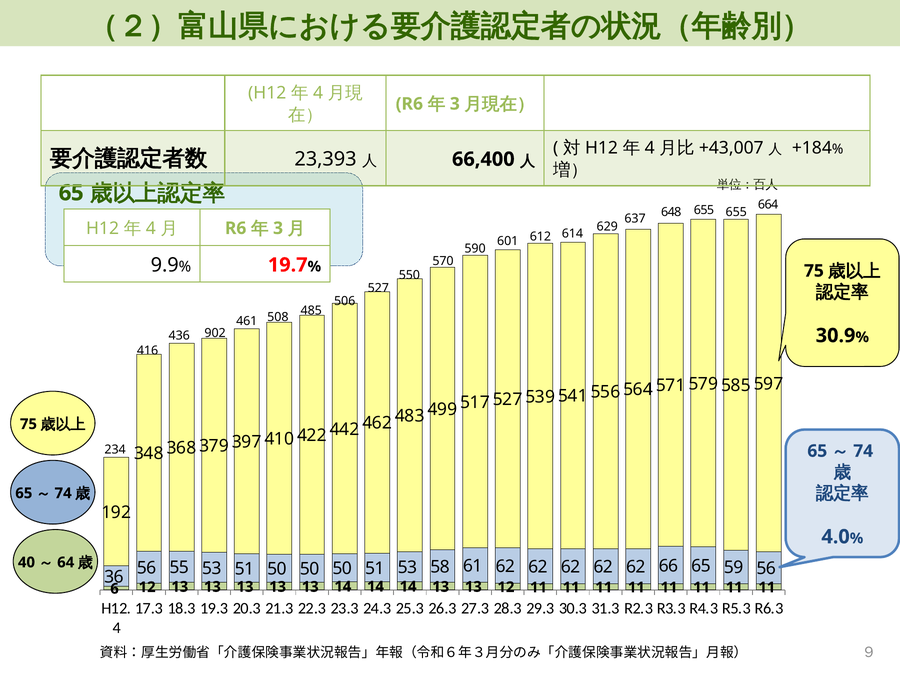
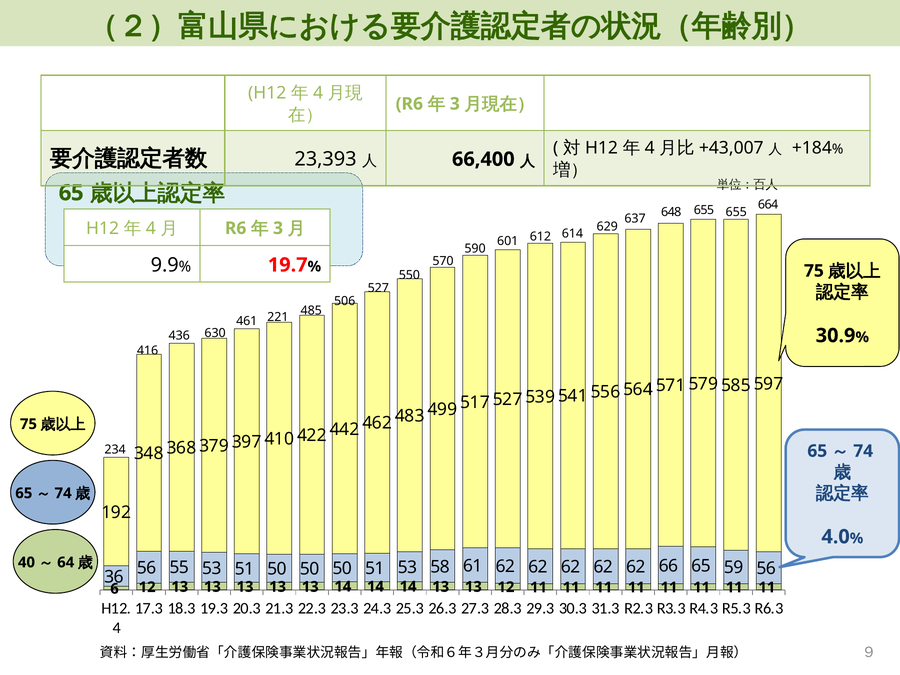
508: 508 -> 221 (278, 317)
902: 902 -> 630 (215, 333)
